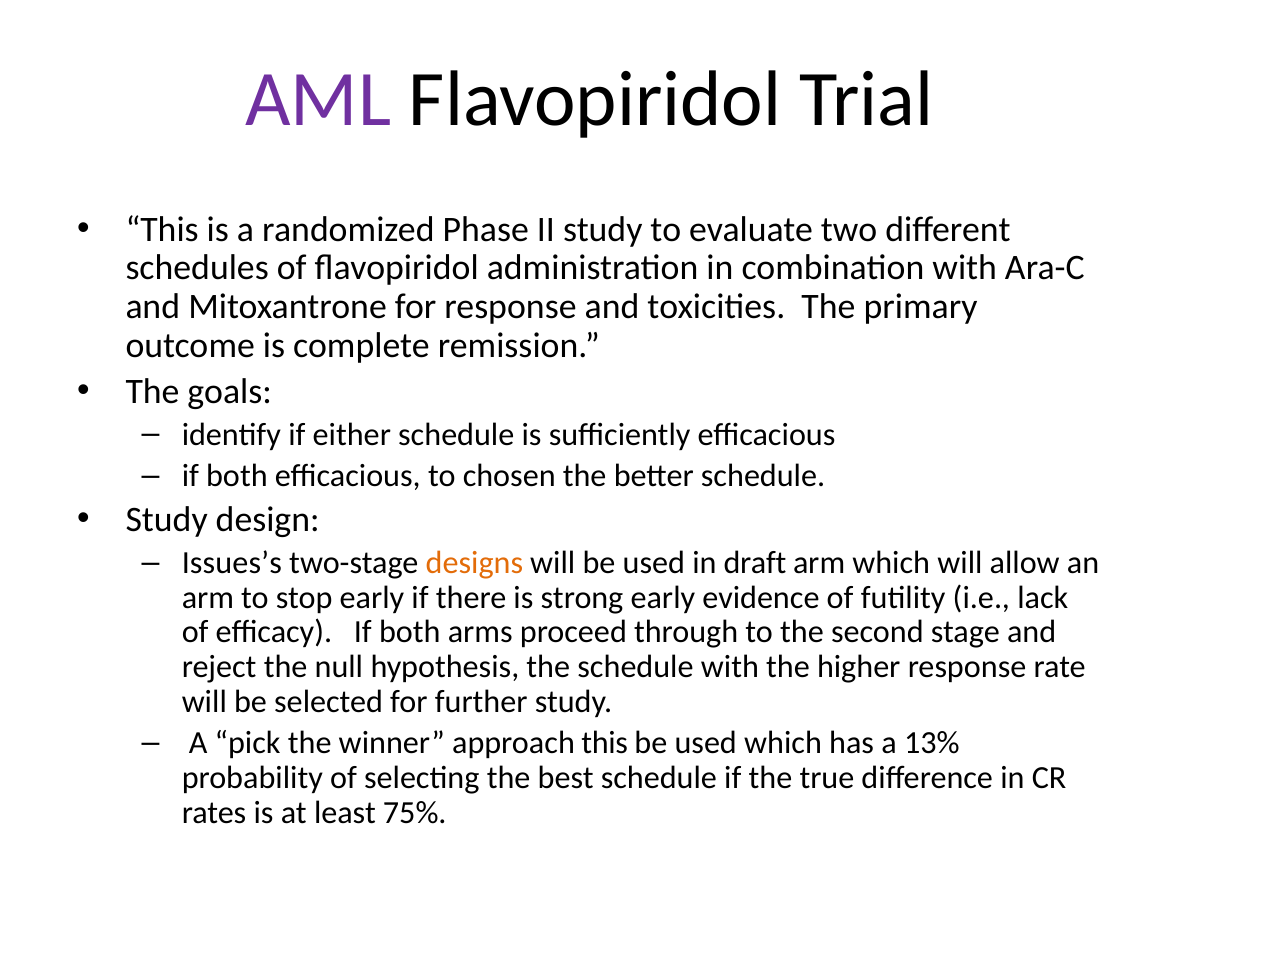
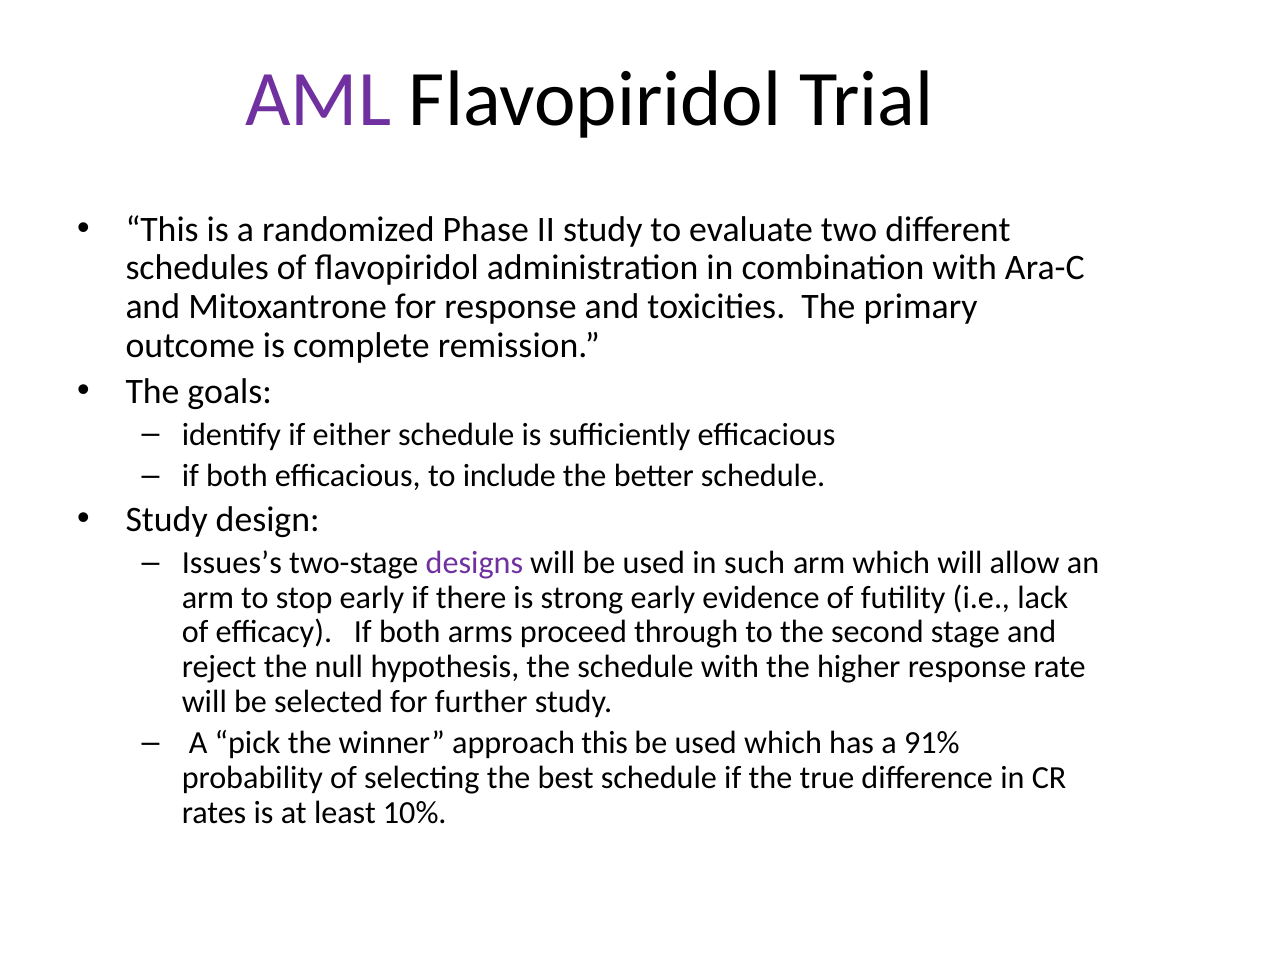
chosen: chosen -> include (509, 475)
designs colour: orange -> purple (474, 562)
draft: draft -> such (755, 562)
13%: 13% -> 91% (932, 742)
75%: 75% -> 10% (415, 812)
